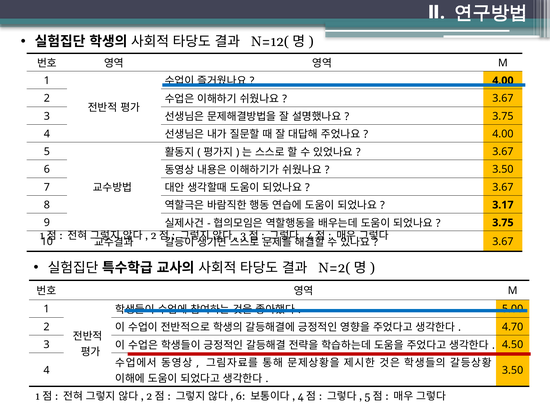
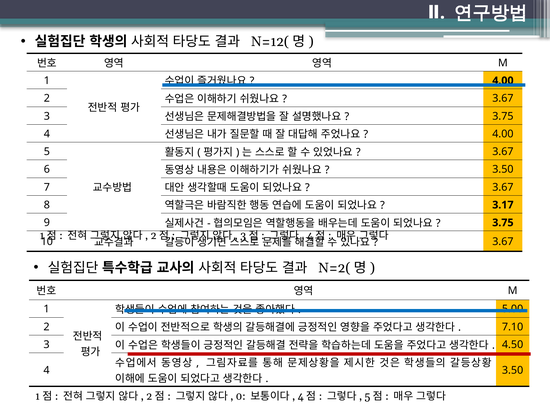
4.70: 4.70 -> 7.10 (513, 326)
6: 6 -> 0 (241, 396)
